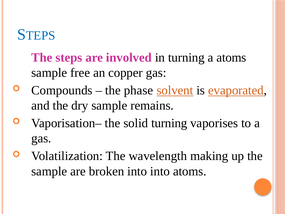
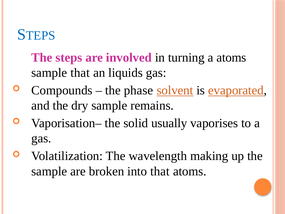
sample free: free -> that (80, 73)
copper: copper -> liquids (126, 73)
solid turning: turning -> usually (169, 123)
into into: into -> that (160, 171)
